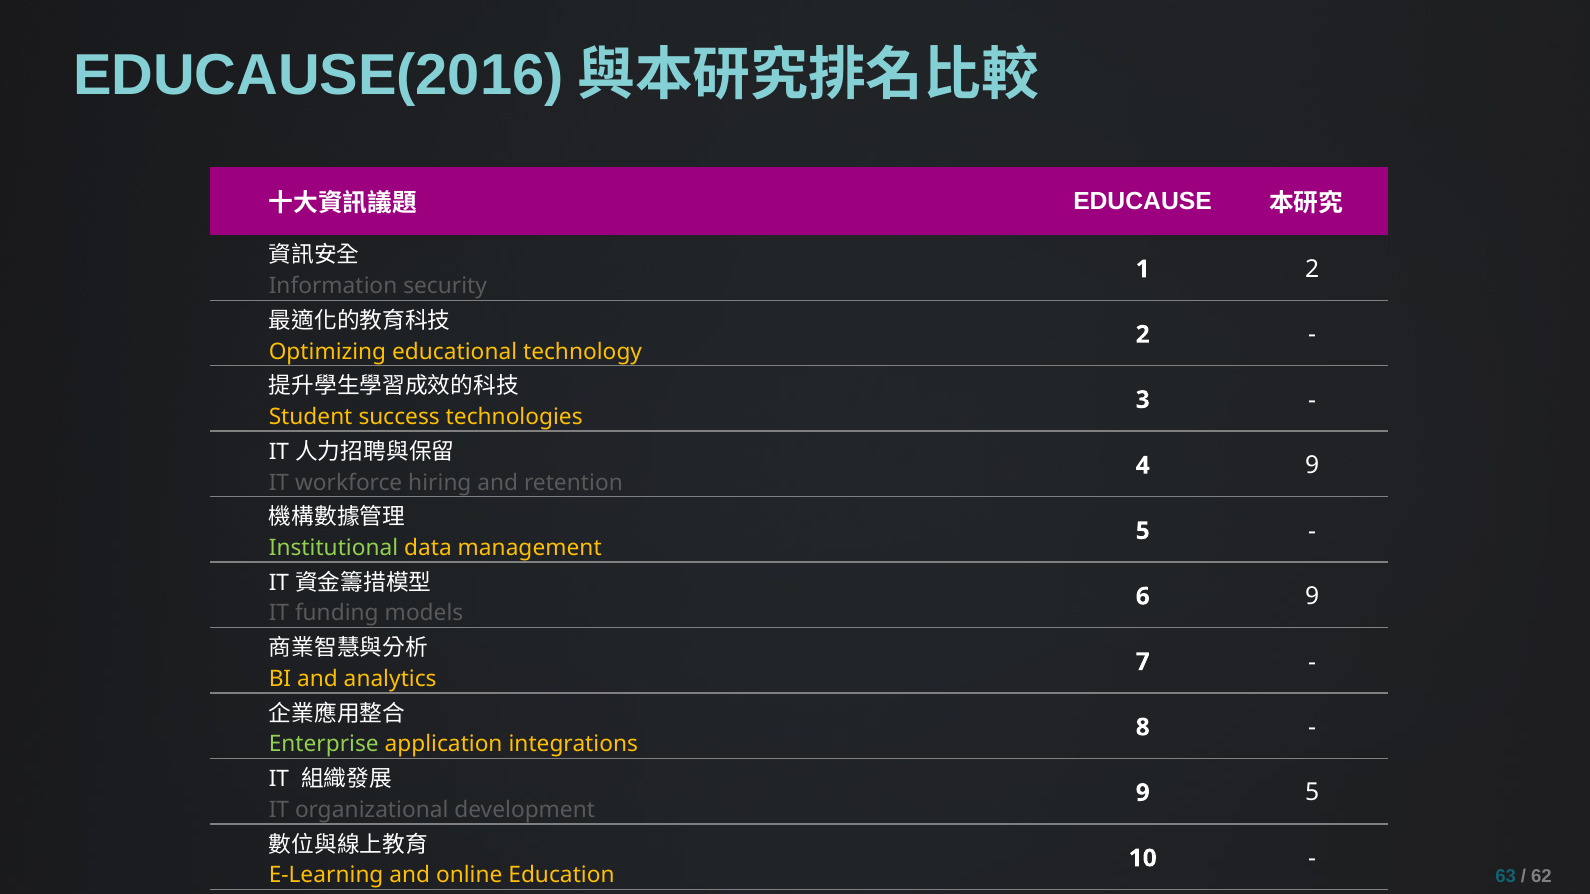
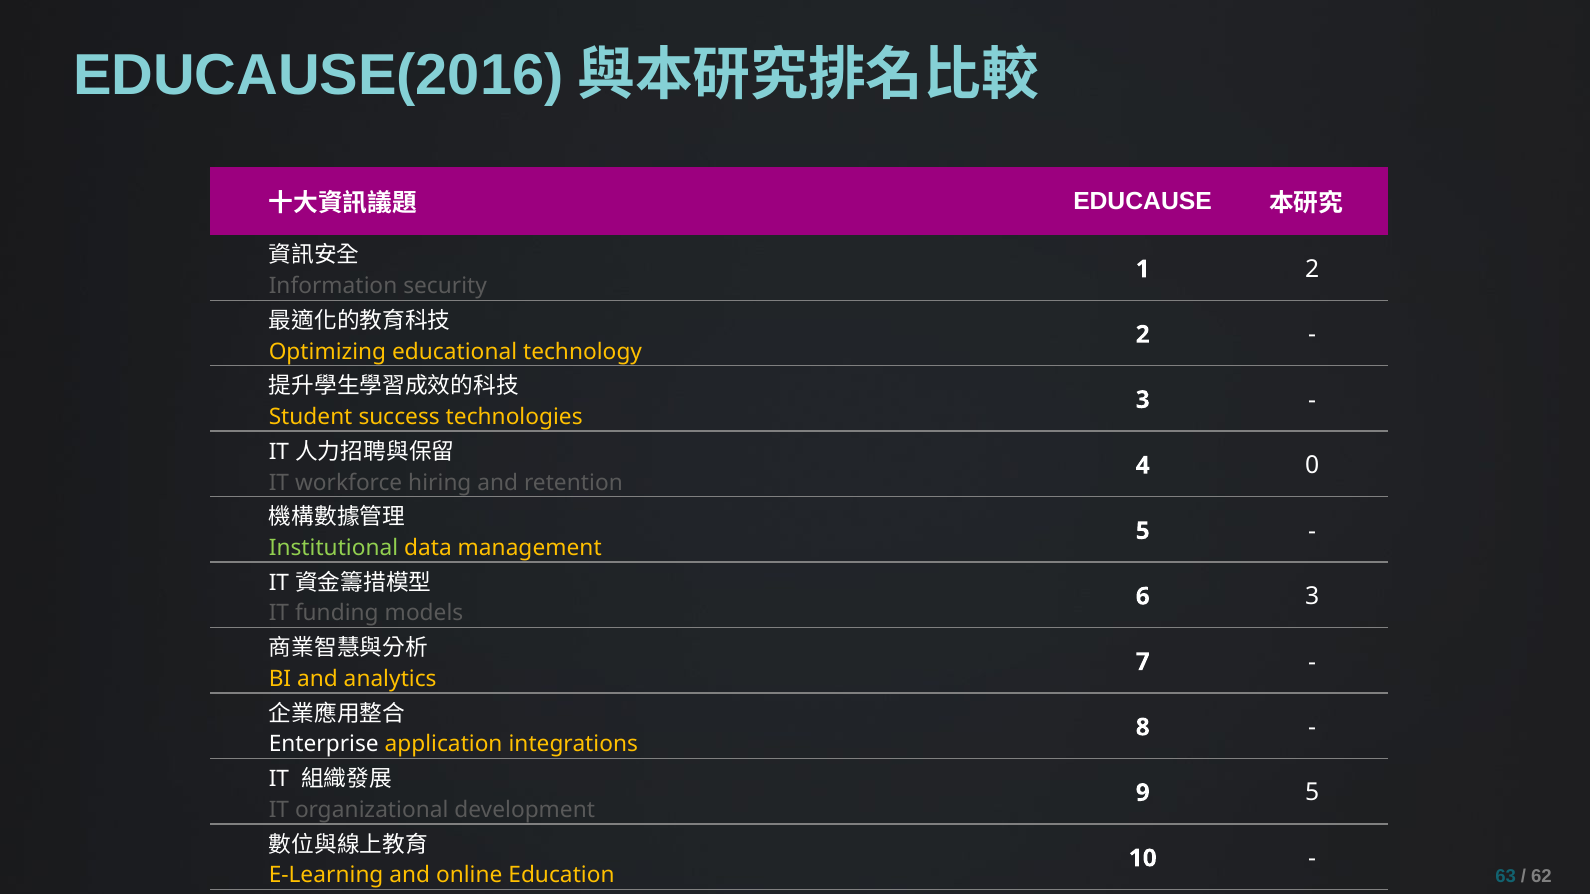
4 9: 9 -> 0 (1312, 466)
6 9: 9 -> 3 (1312, 597)
Enterprise colour: light green -> white (324, 745)
